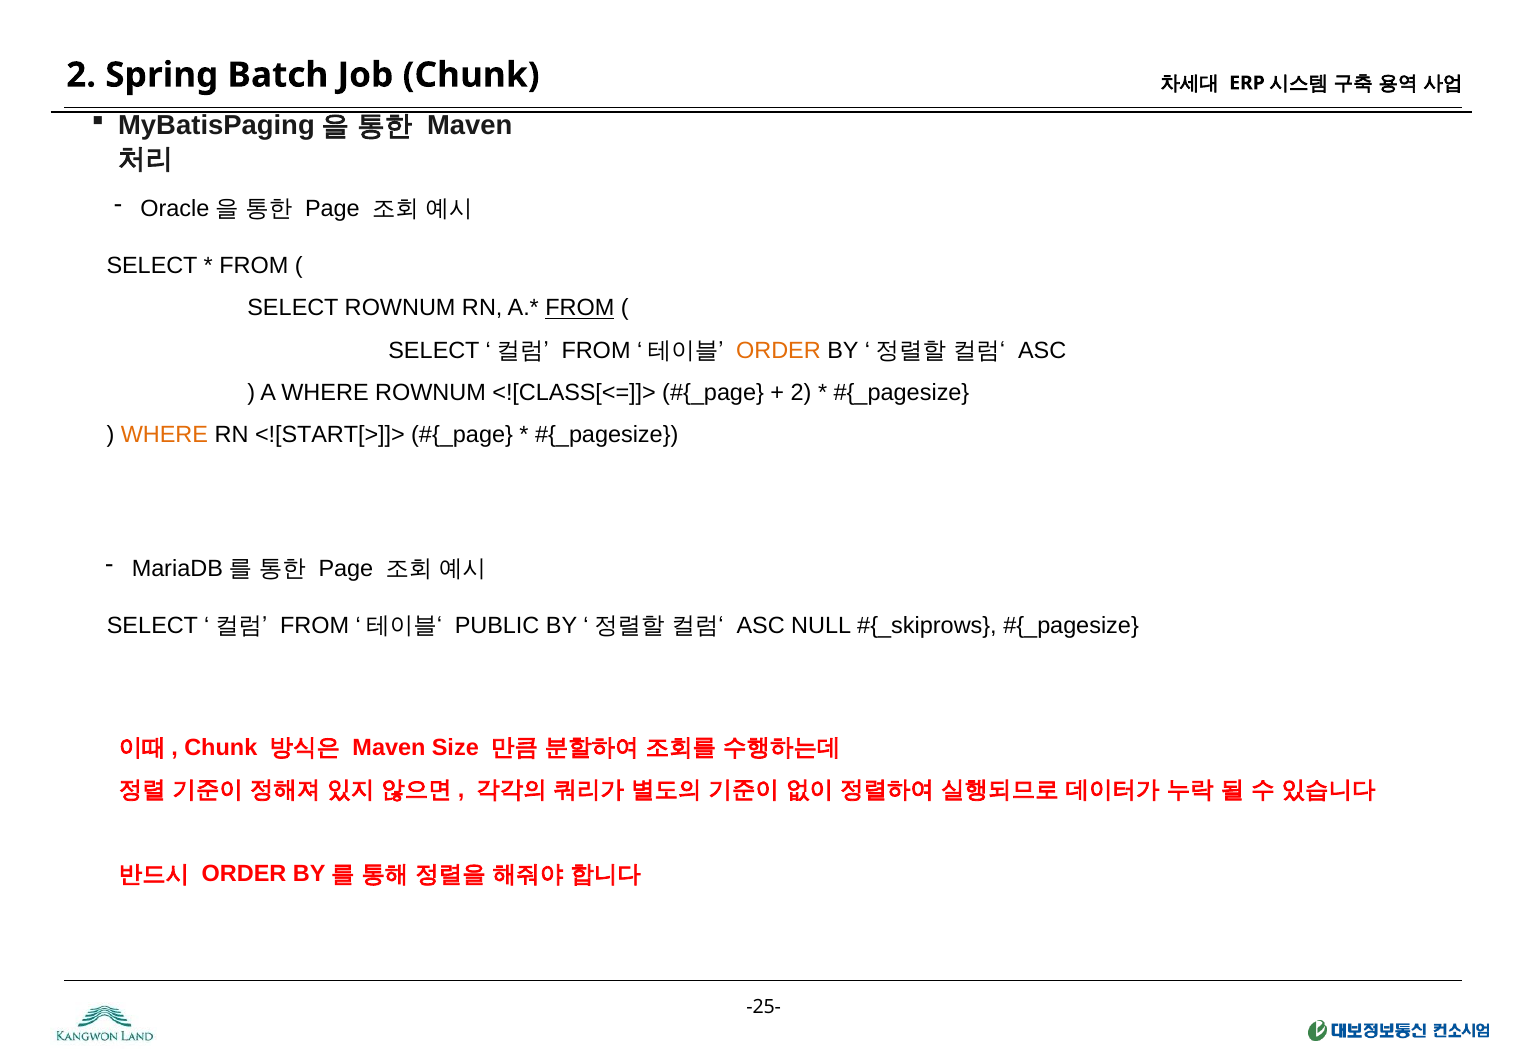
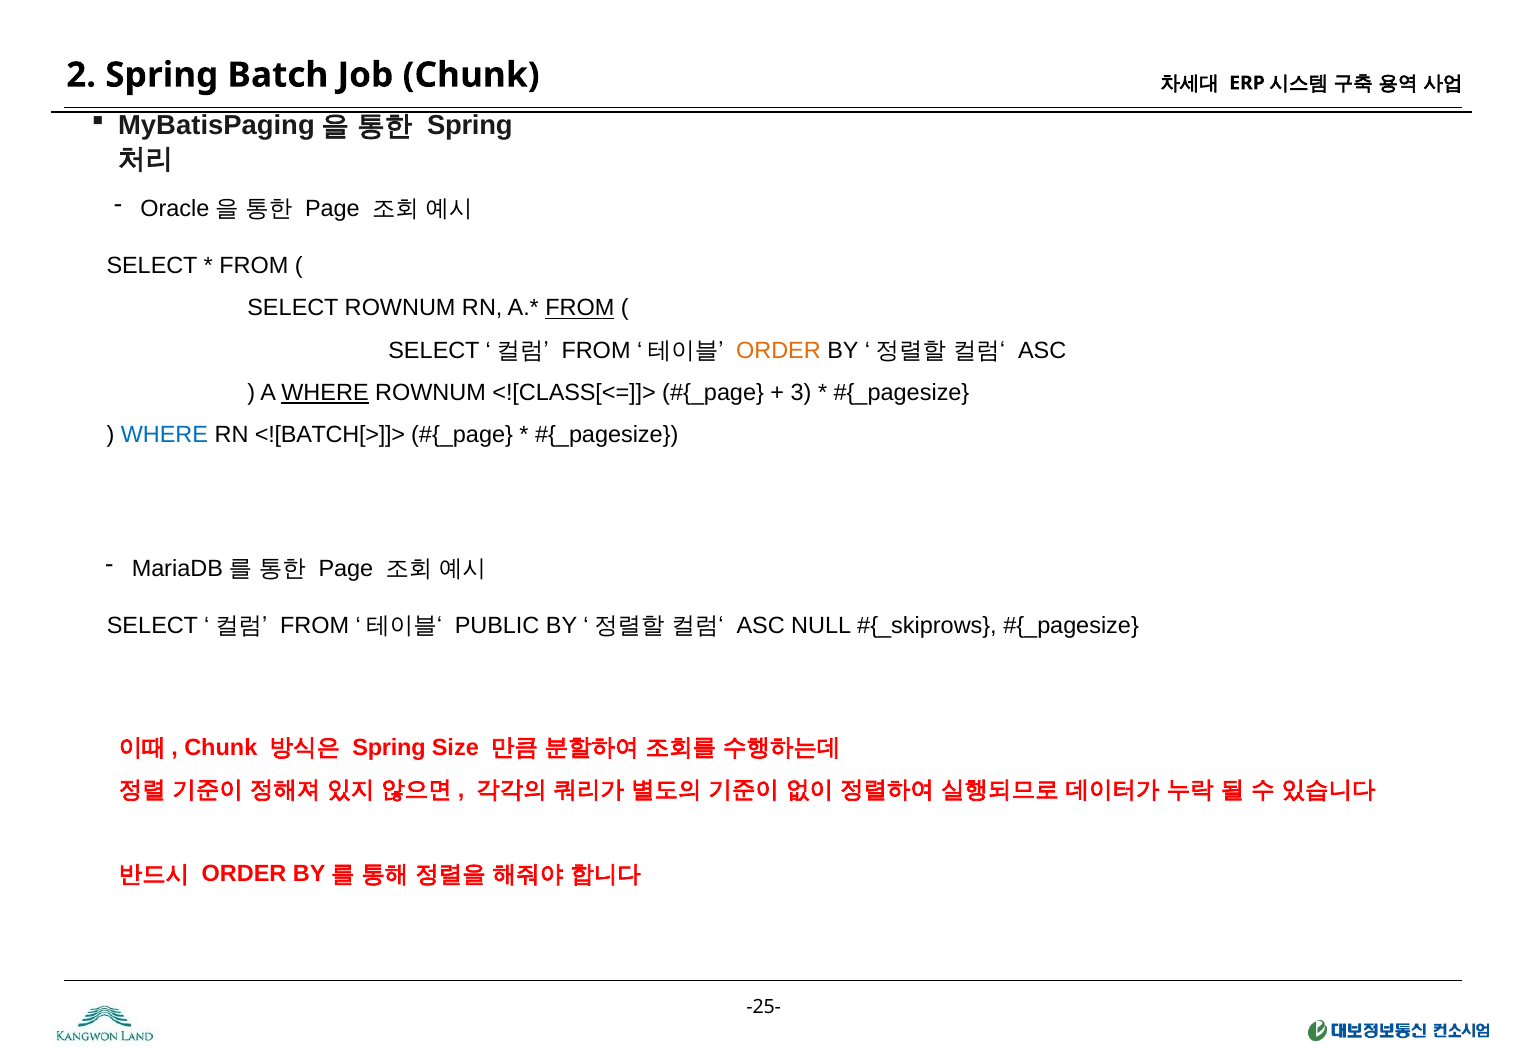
Maven: Maven -> Spring (470, 126)
WHERE underline: none -> present (325, 393)
2: 2 -> 3 (801, 393)
WHERE colour: orange -> blue (164, 435)
<![START[>]]>: <![START[>]]> -> <![BATCH[>]]> (330, 435)
Maven: Maven -> Spring (389, 747)
